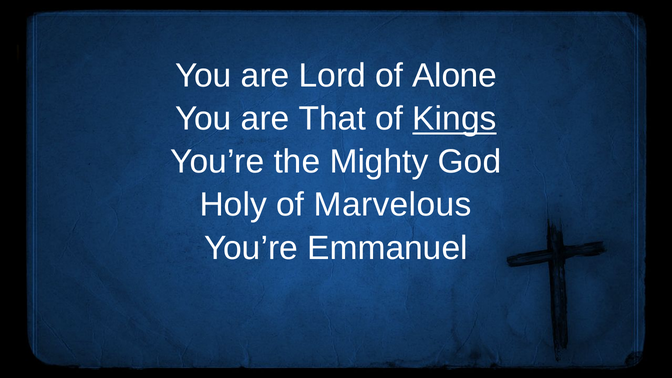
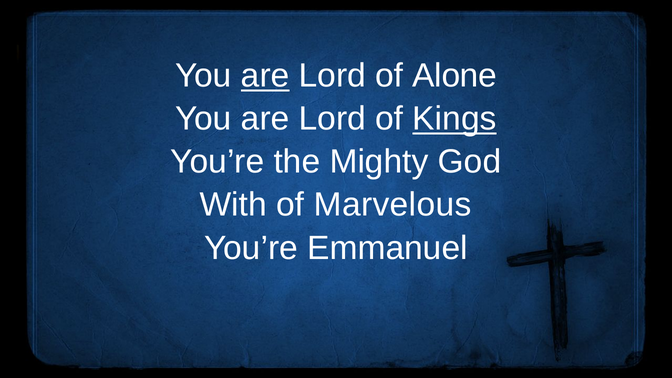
are underline: none -> present (265, 76)
That: That -> Lord (332, 119)
Holy: Holy -> With (233, 205)
